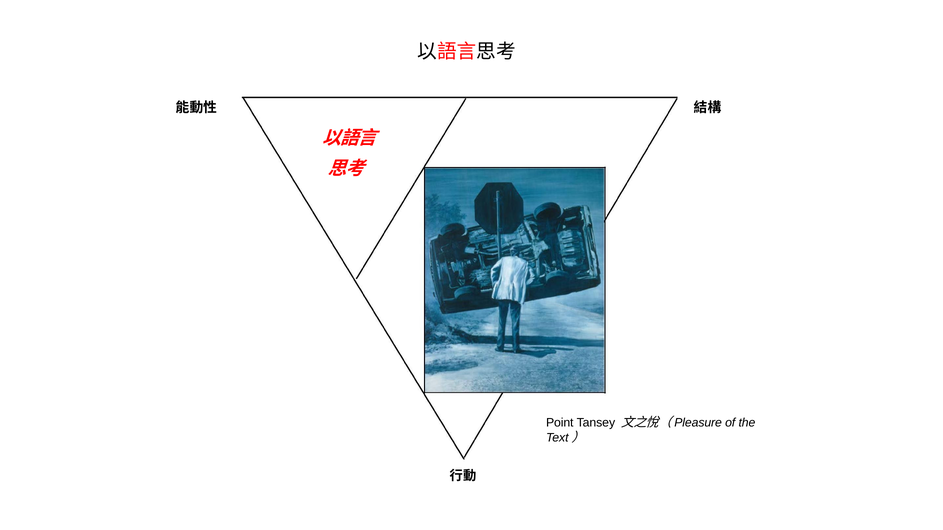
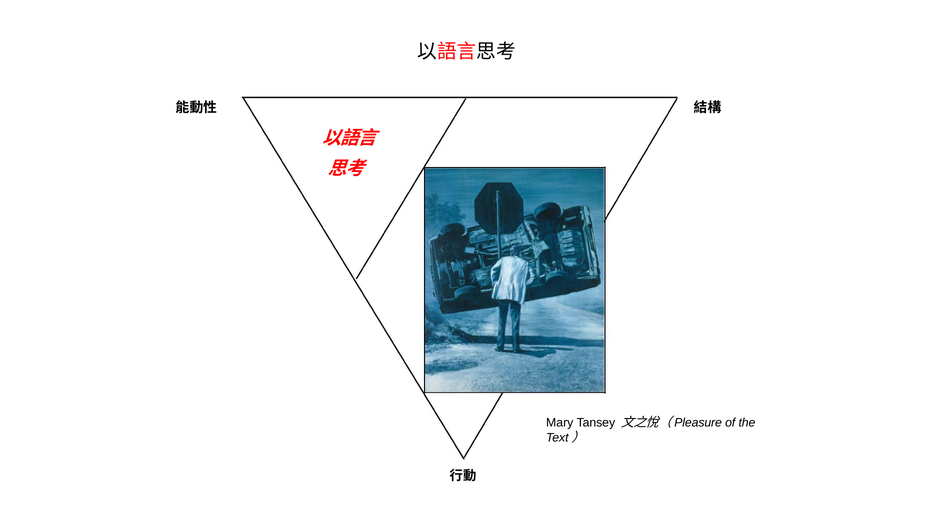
Point: Point -> Mary (560, 423)
